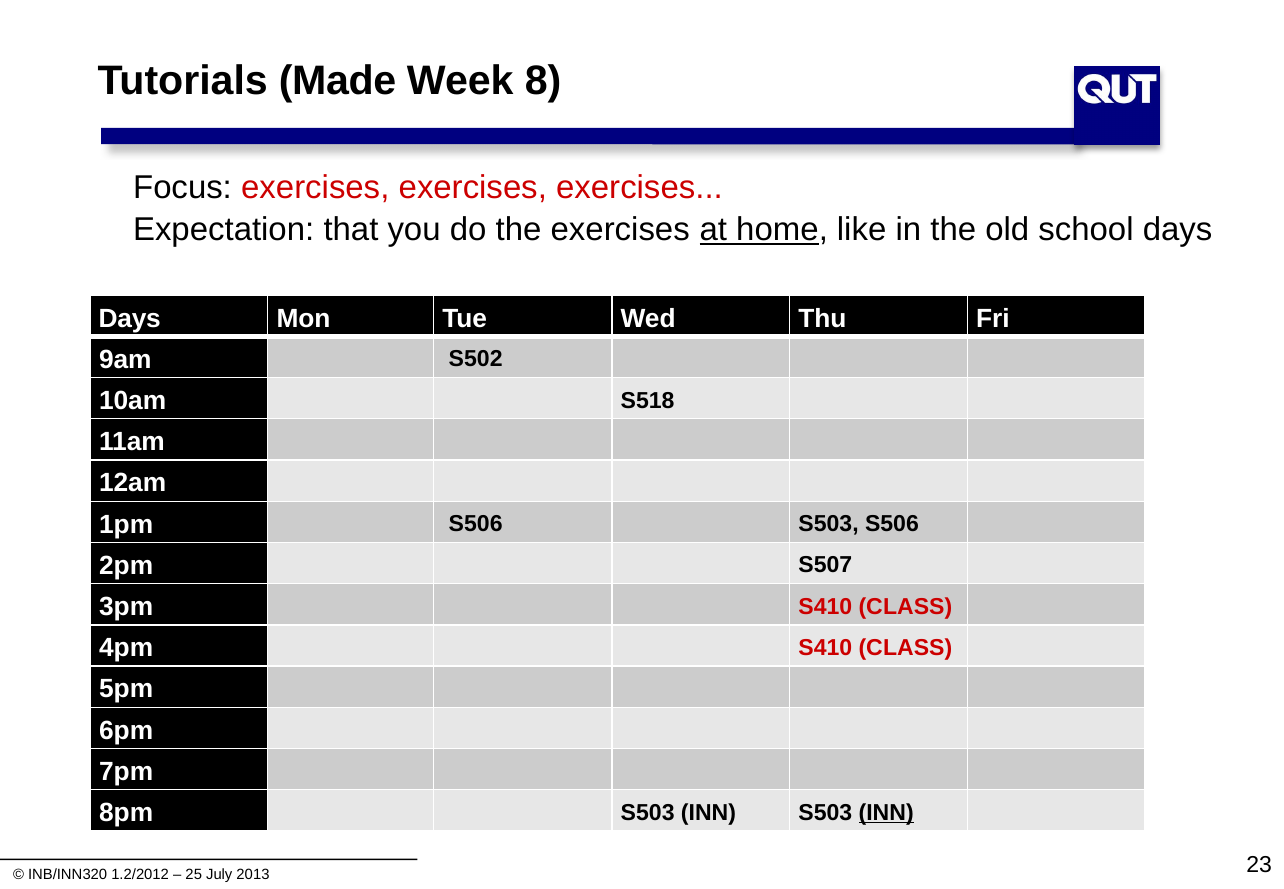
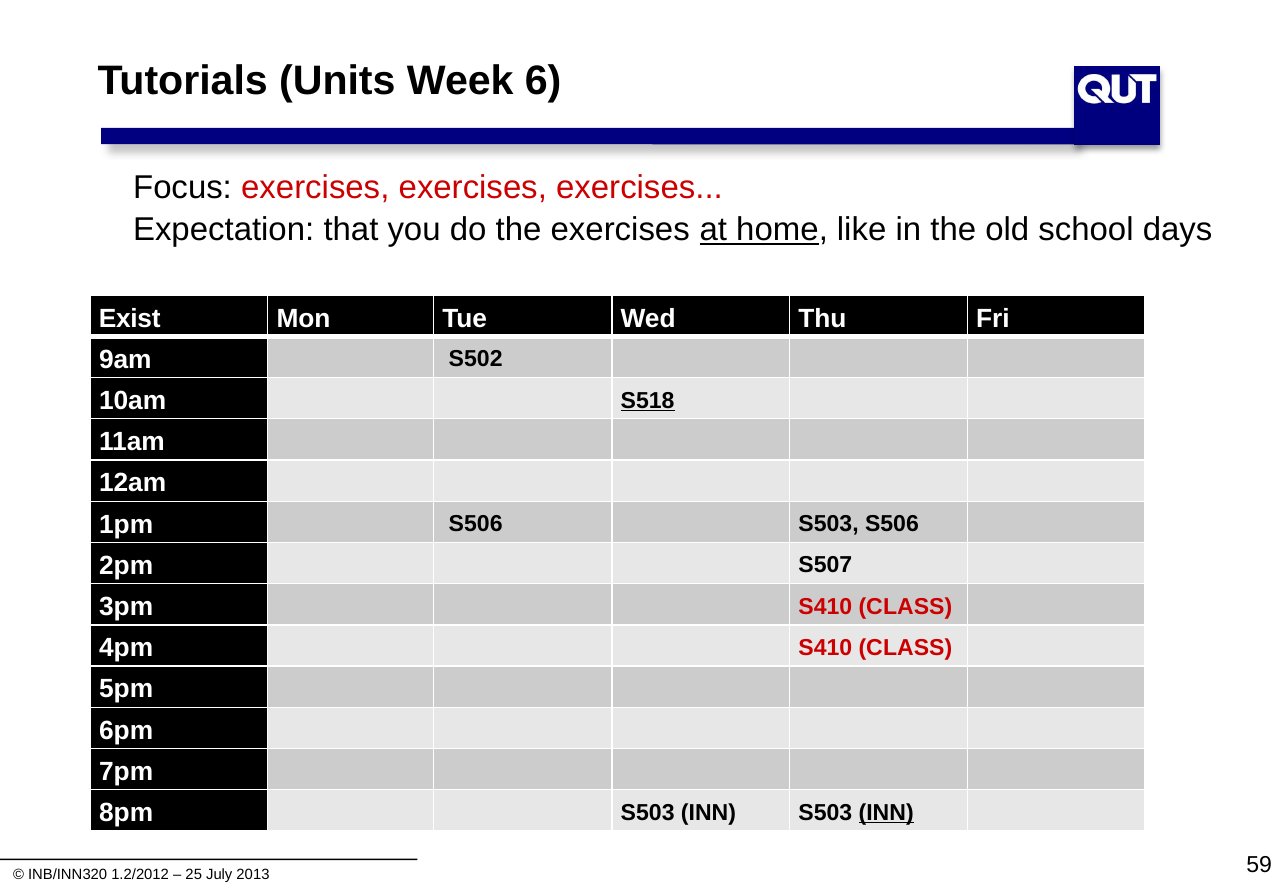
Made: Made -> Units (337, 81)
8: 8 -> 6 (543, 81)
Days: Days -> Exist (130, 318)
S518 underline: none -> present (648, 400)
23: 23 -> 59 (1259, 865)
